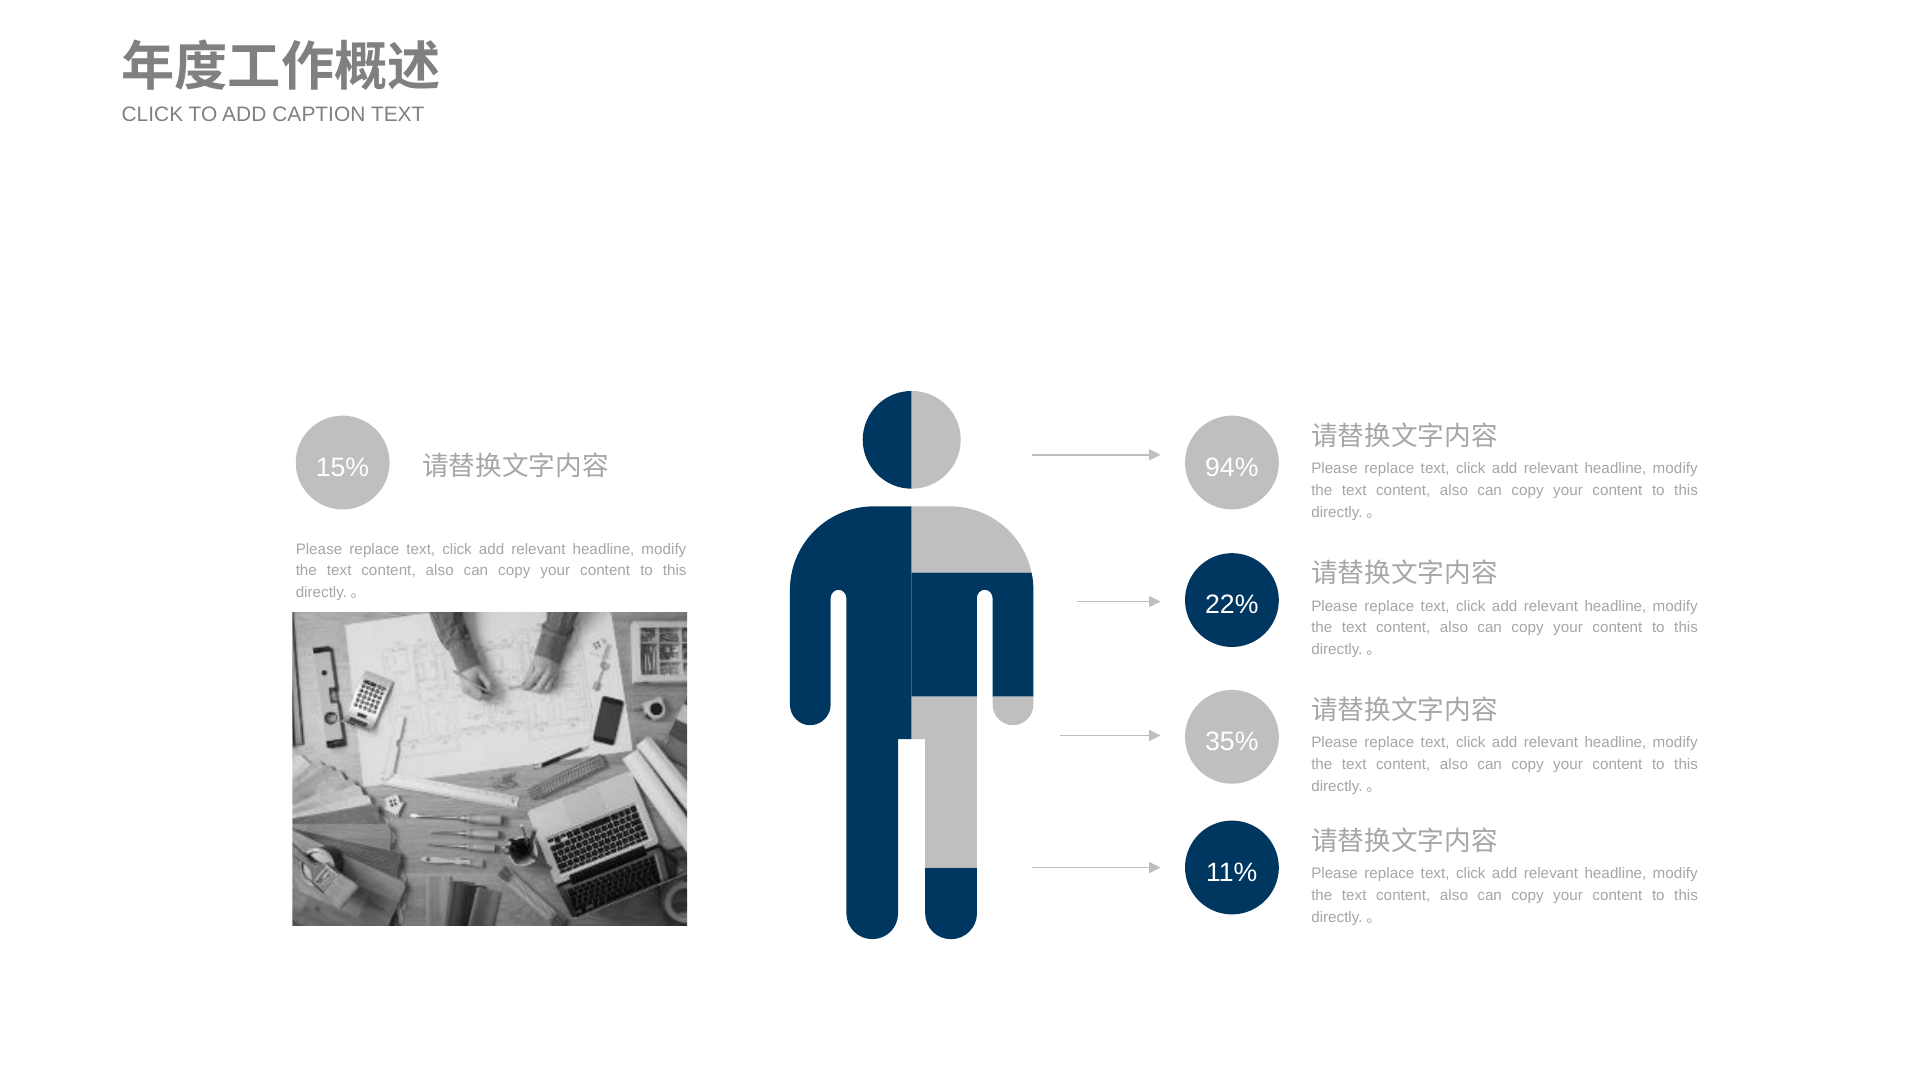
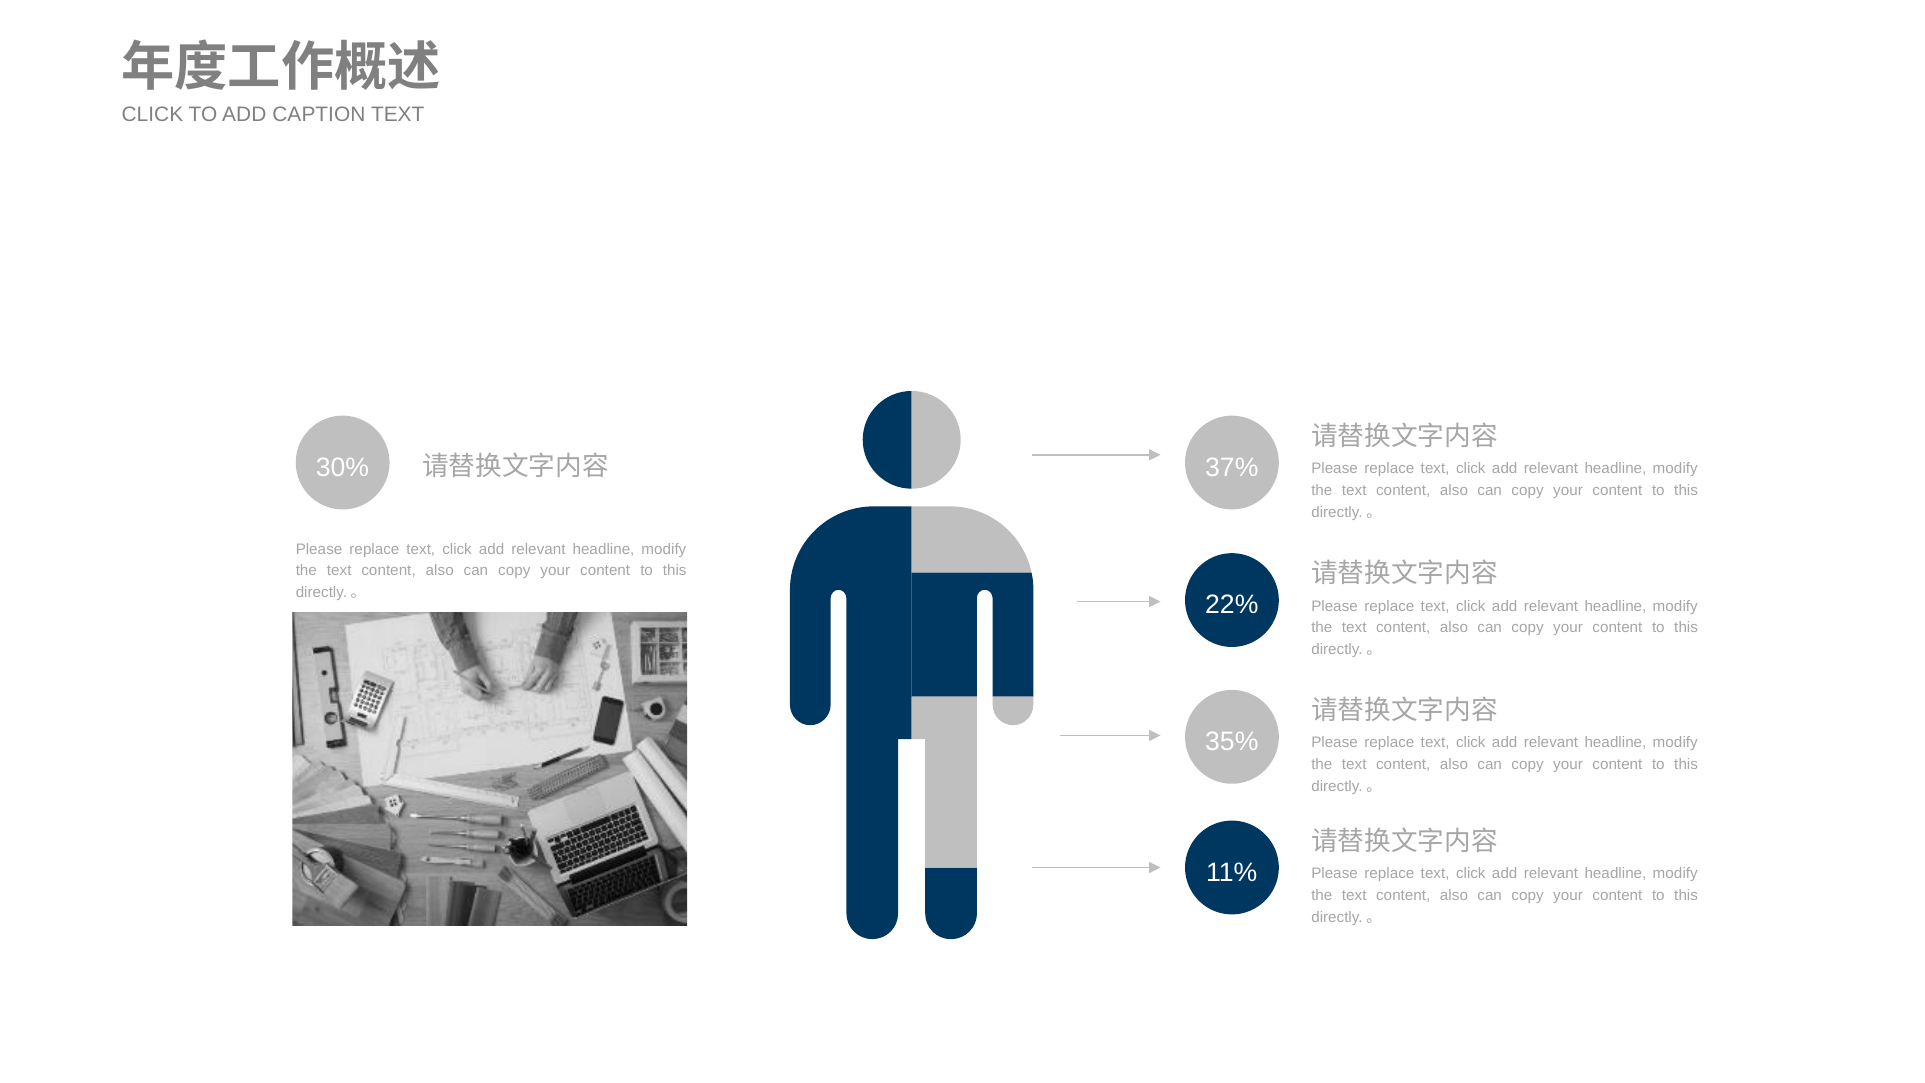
15%: 15% -> 30% (343, 467)
94%: 94% -> 37% (1232, 467)
